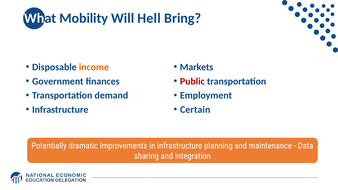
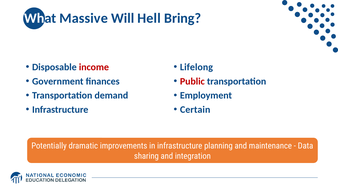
Mobility: Mobility -> Massive (84, 18)
income colour: orange -> red (94, 67)
Markets: Markets -> Lifelong (196, 67)
